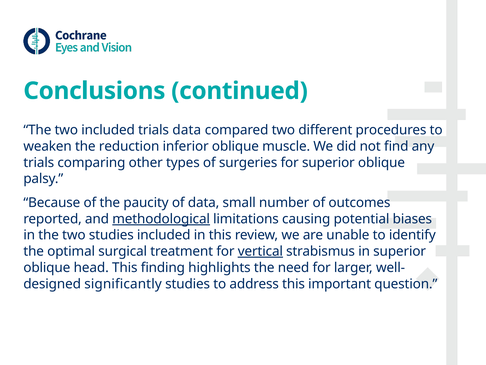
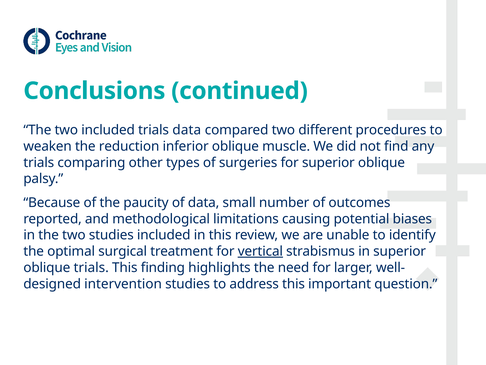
methodological underline: present -> none (161, 219)
oblique head: head -> trials (91, 267)
significantly: significantly -> intervention (123, 283)
